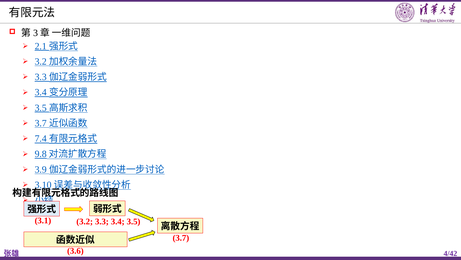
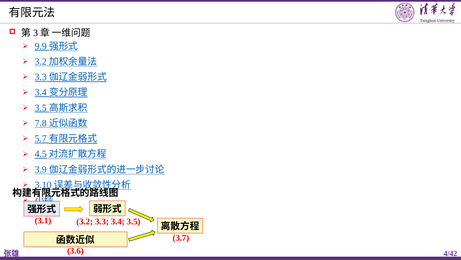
2.1: 2.1 -> 9.9 (41, 46)
3.7: 3.7 -> 7.8 (41, 123)
7.4: 7.4 -> 5.7 (41, 138)
9.8: 9.8 -> 4.5 (41, 154)
